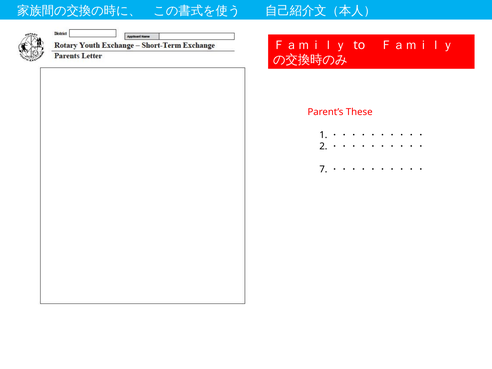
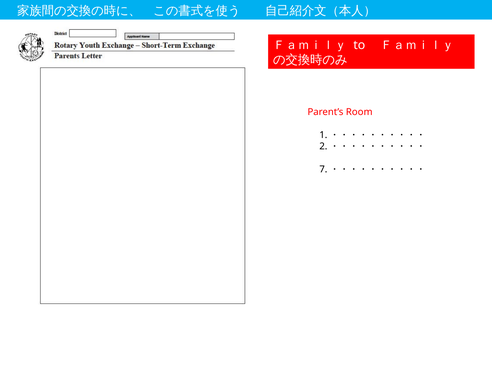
These: These -> Room (359, 112)
